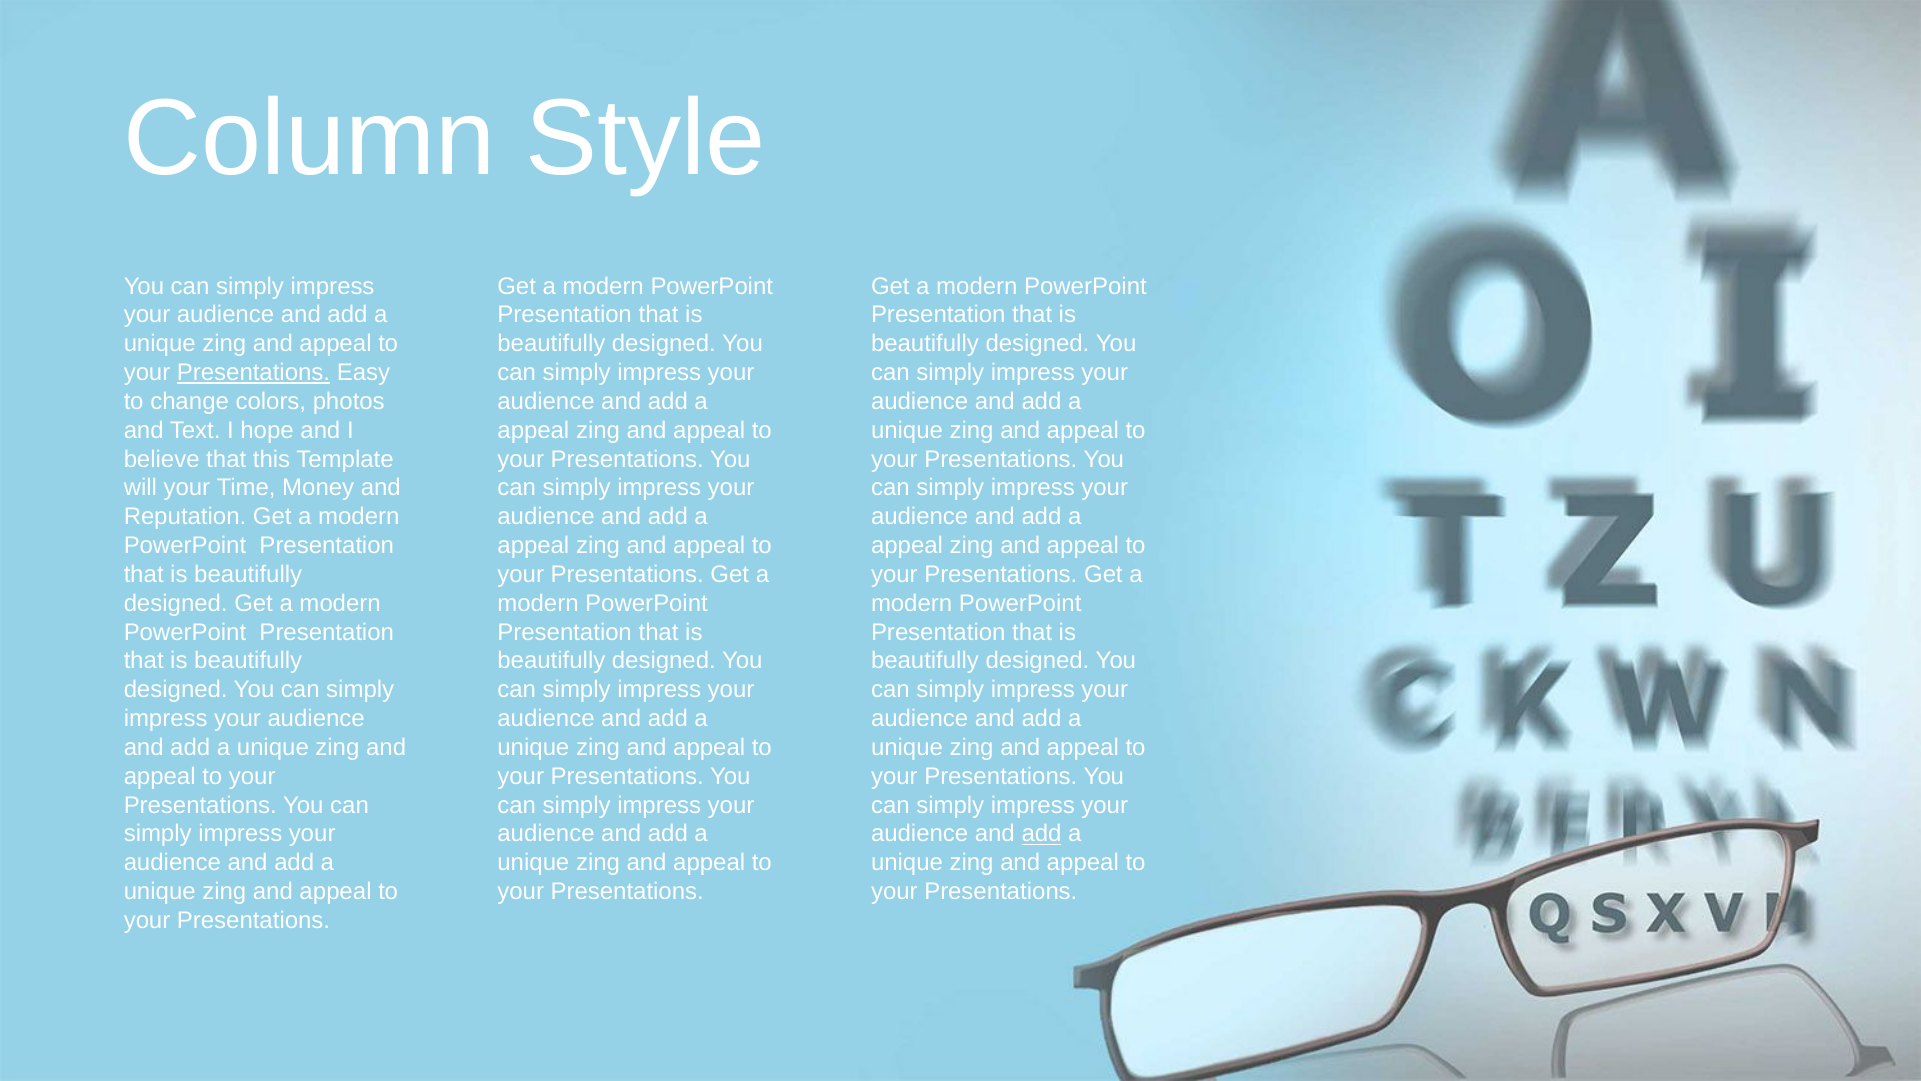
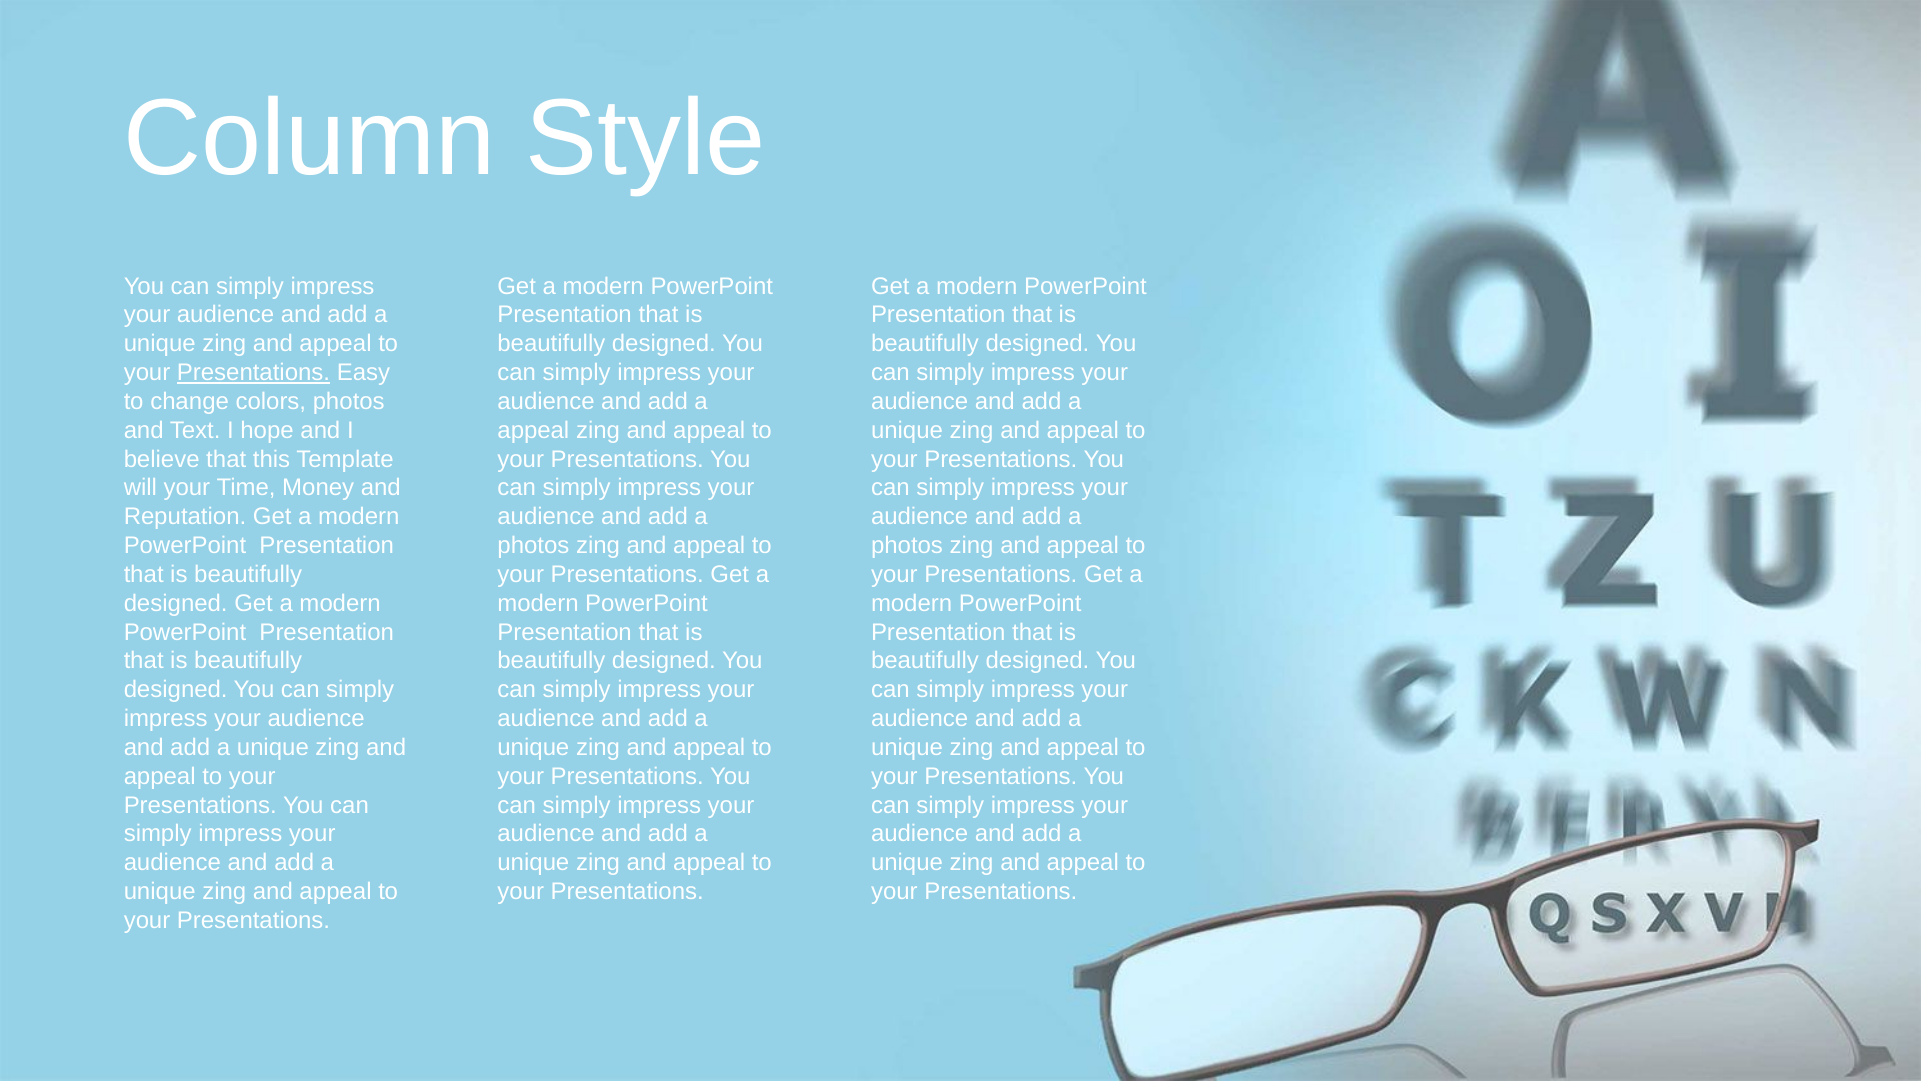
appeal: appeal -> photos (533, 545)
appeal: appeal -> photos (907, 545)
add underline: present -> none (1042, 834)
